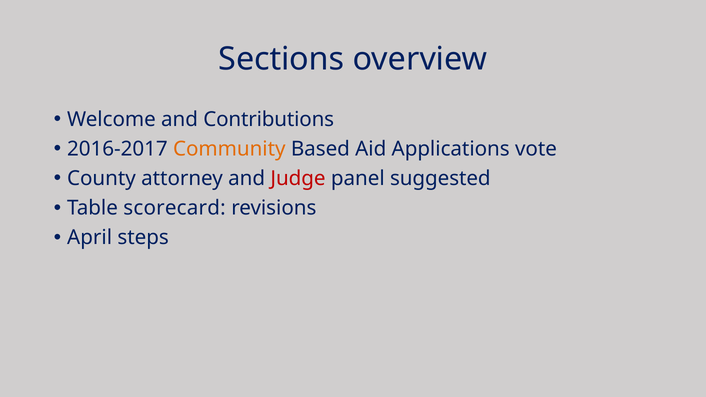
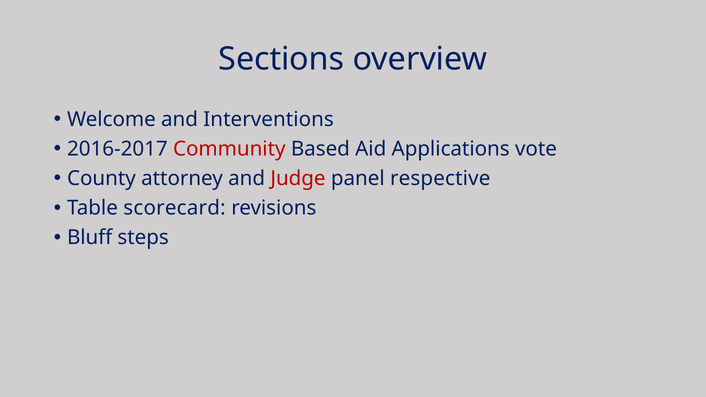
Contributions: Contributions -> Interventions (269, 119)
Community colour: orange -> red (229, 149)
suggested: suggested -> respective (440, 179)
April: April -> Bluff (90, 238)
